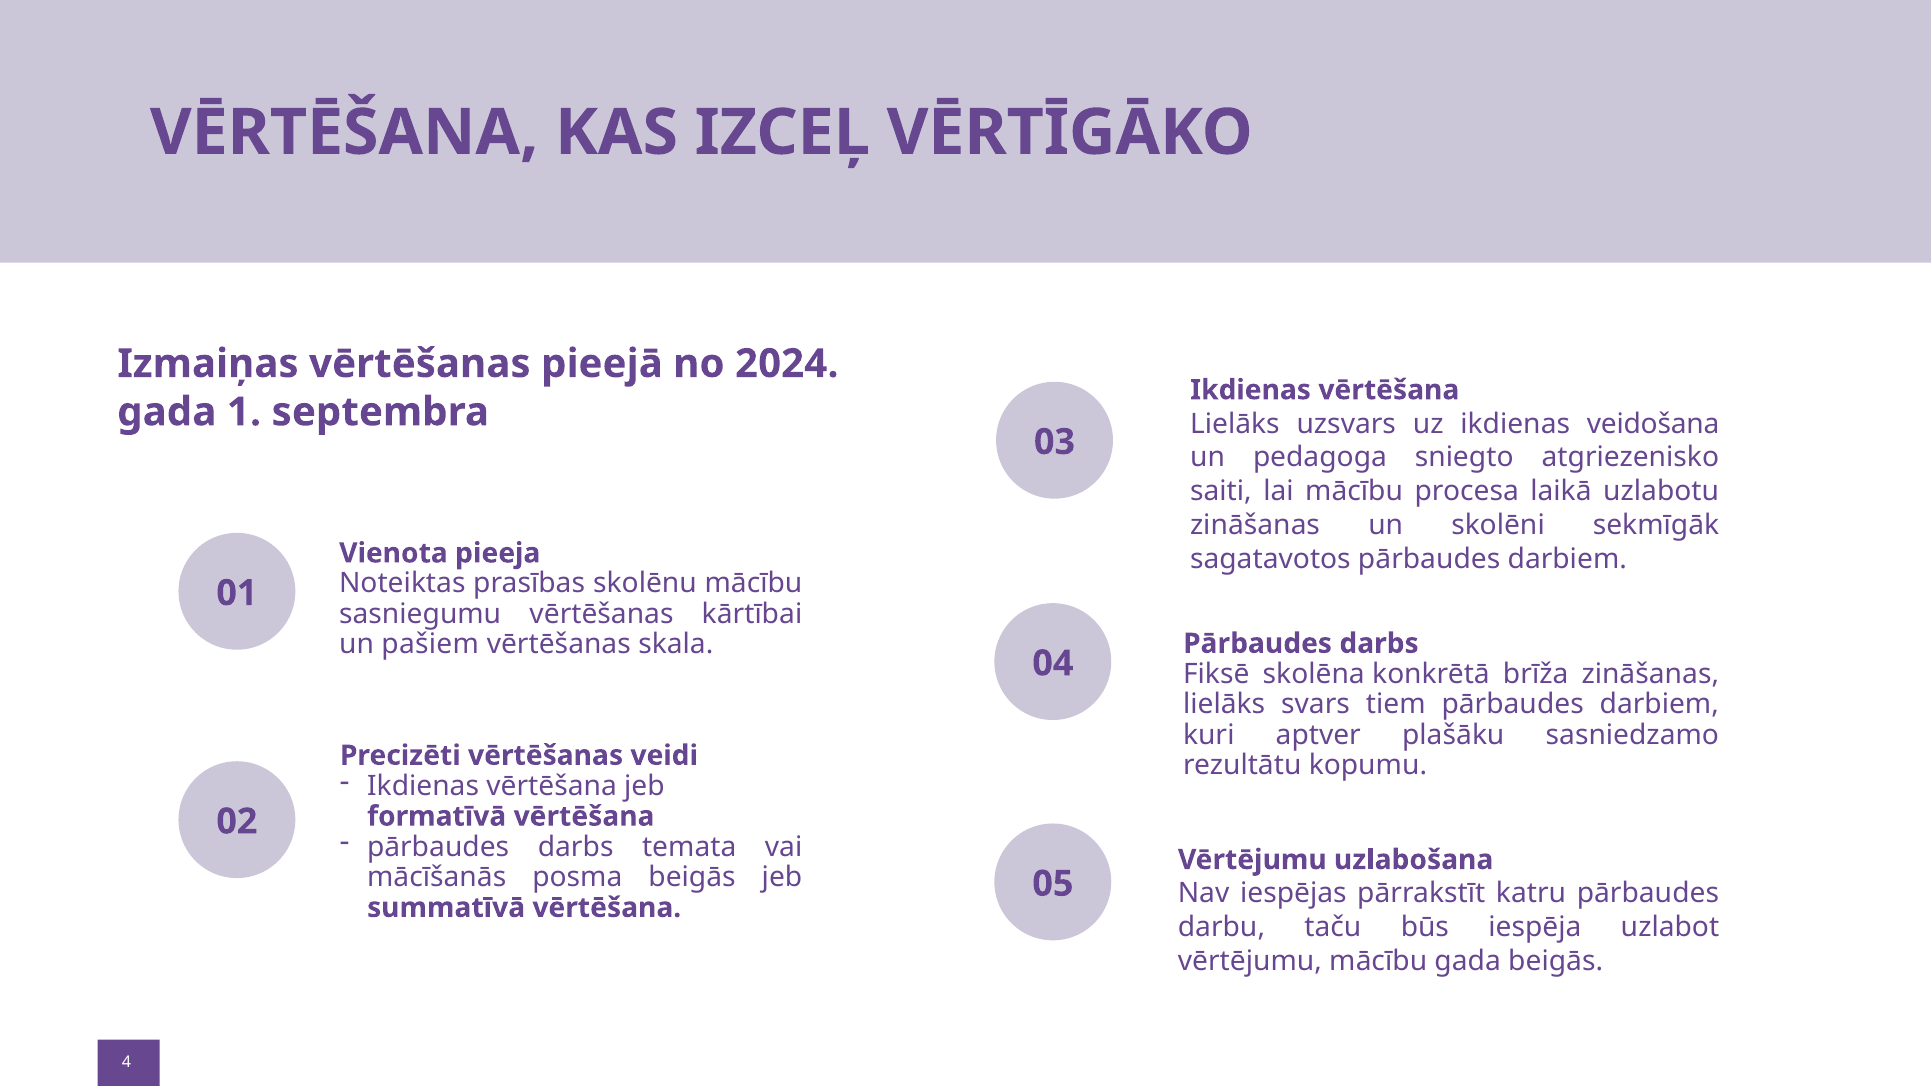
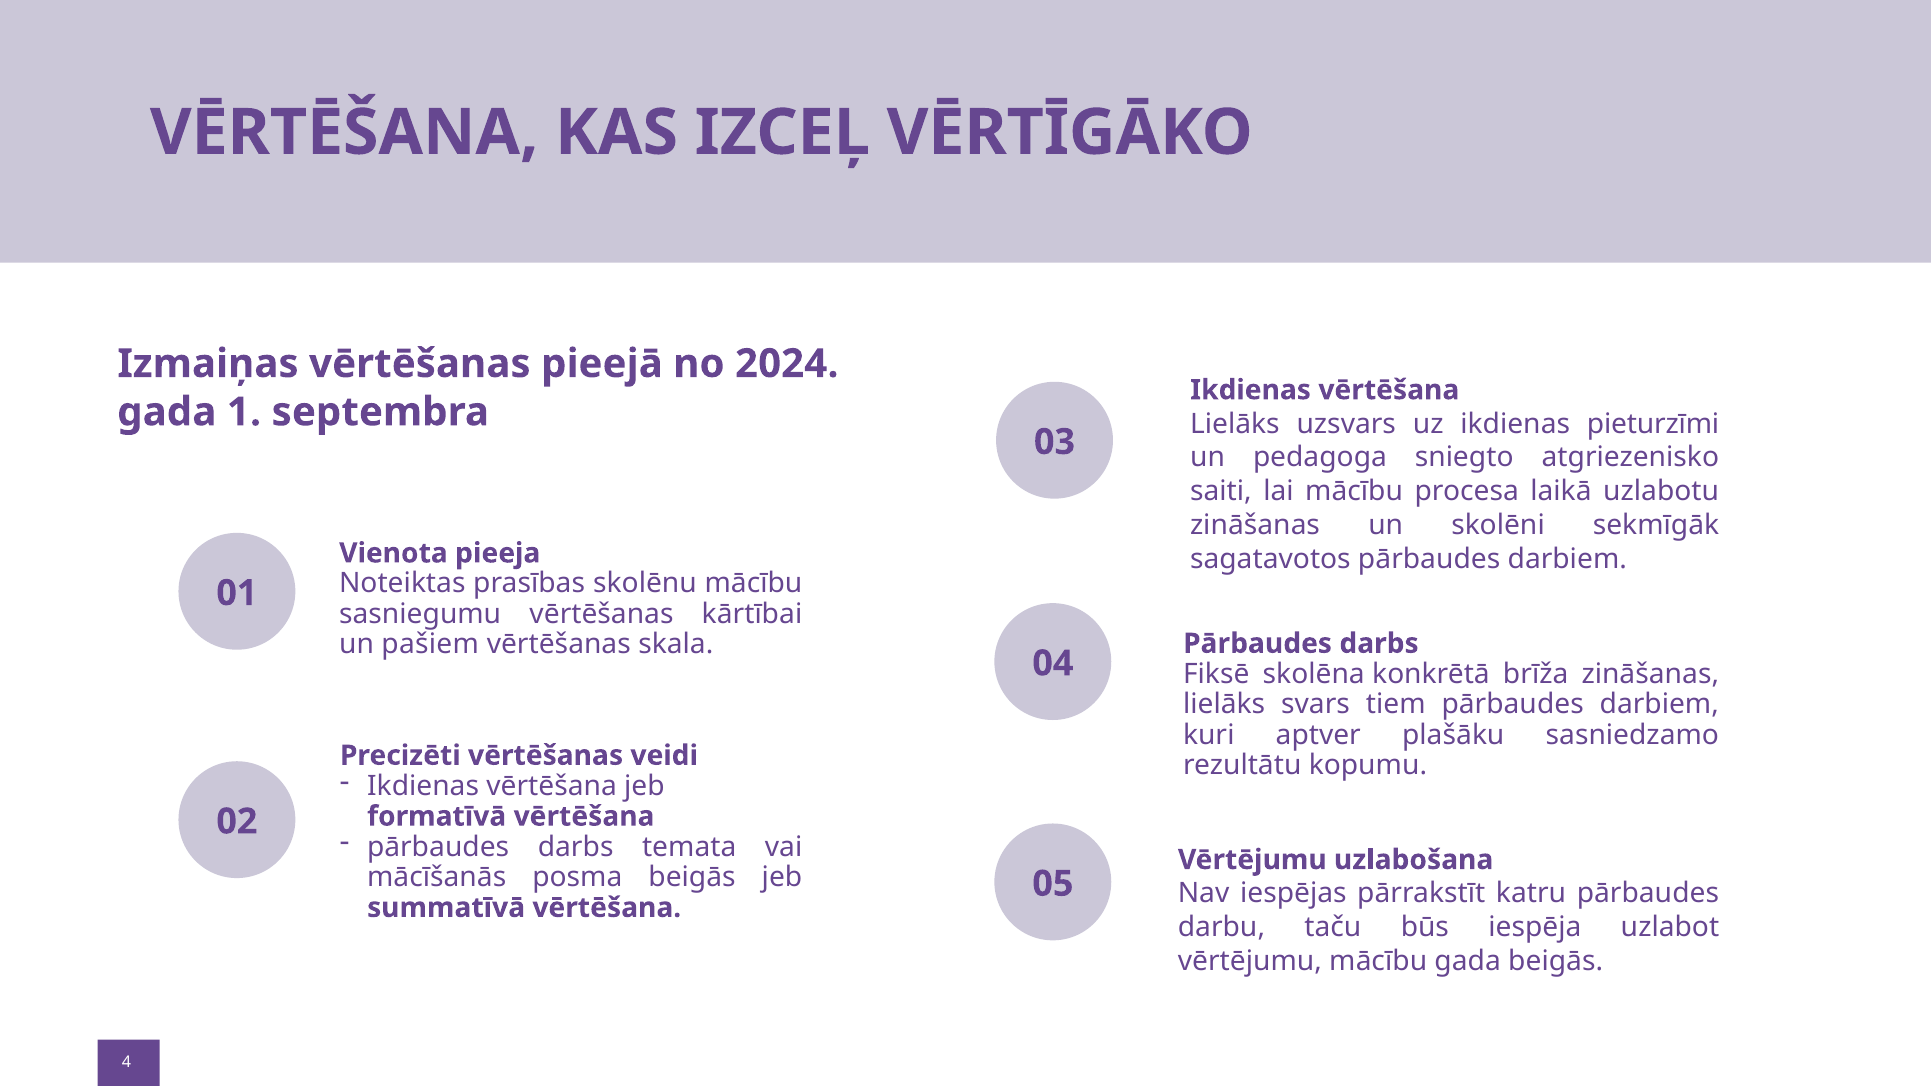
veidošana: veidošana -> pieturzīmi (1653, 424)
